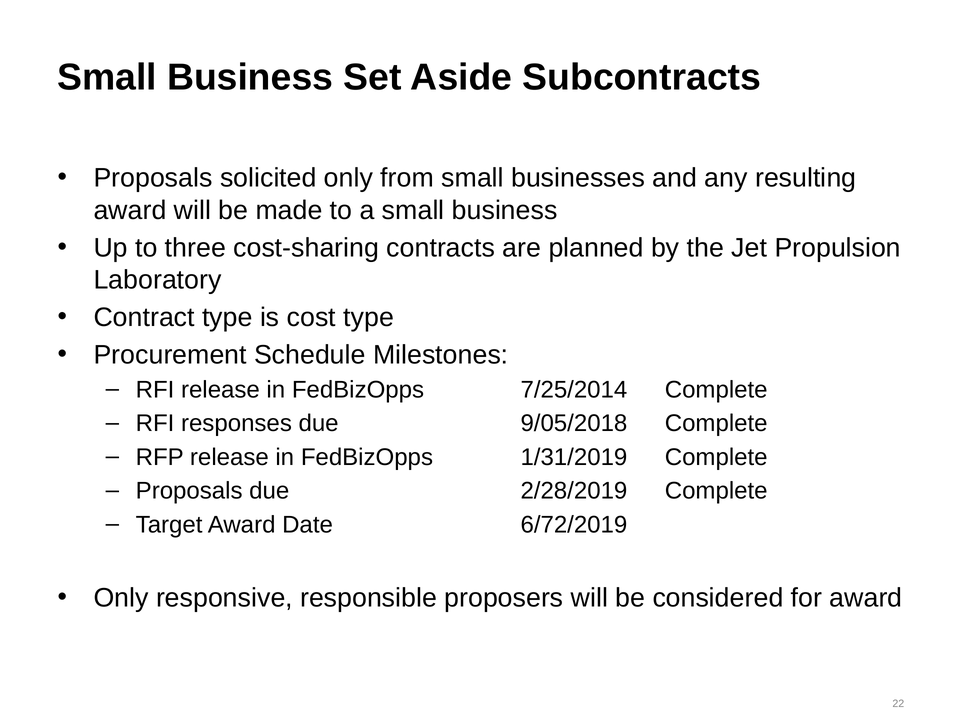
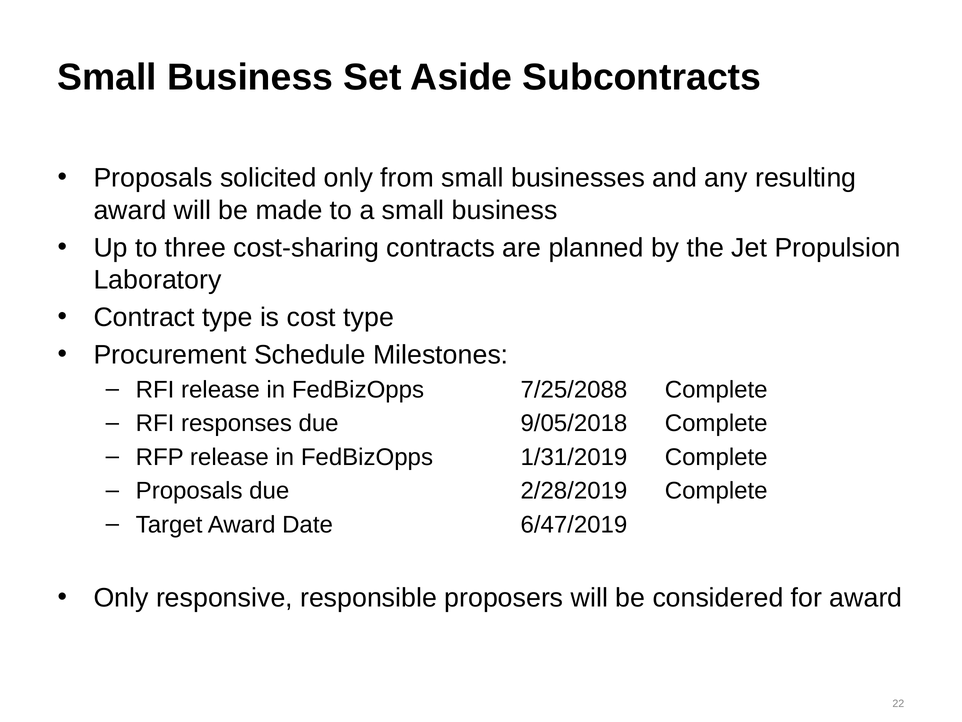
7/25/2014: 7/25/2014 -> 7/25/2088 (574, 390)
6/72/2019: 6/72/2019 -> 6/47/2019 (574, 524)
